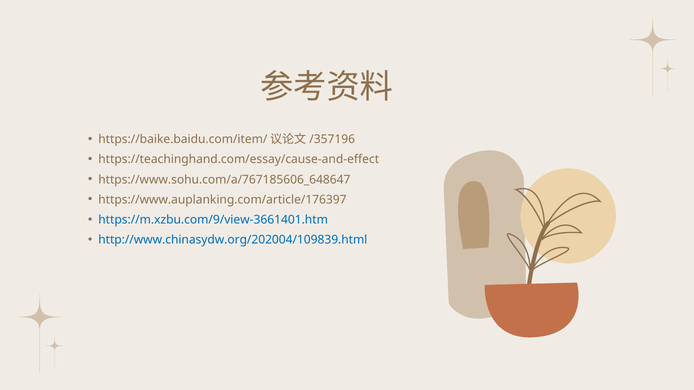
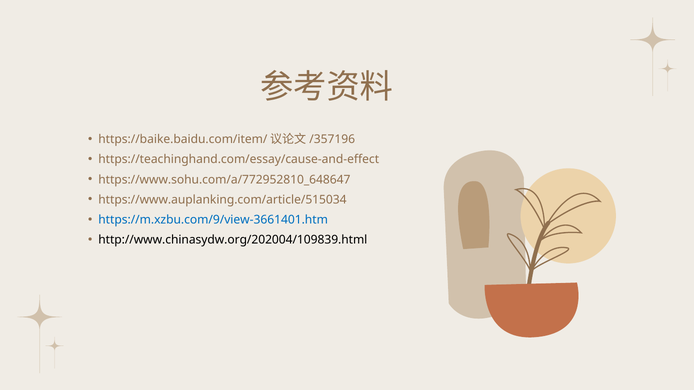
https://www.sohu.com/a/767185606_648647: https://www.sohu.com/a/767185606_648647 -> https://www.sohu.com/a/772952810_648647 (224, 180)
https://www.auplanking.com/article/176397: https://www.auplanking.com/article/176397 -> https://www.auplanking.com/article/515034 (222, 200)
http://www.chinasydw.org/202004/109839.html colour: blue -> black (233, 240)
